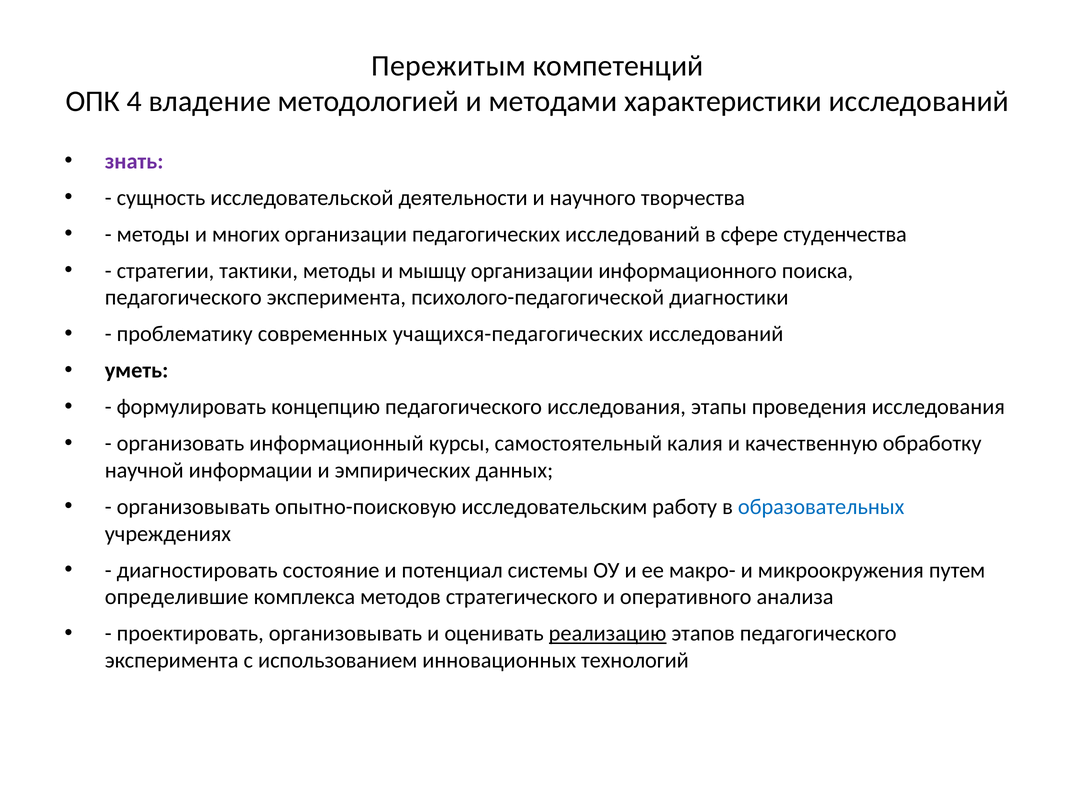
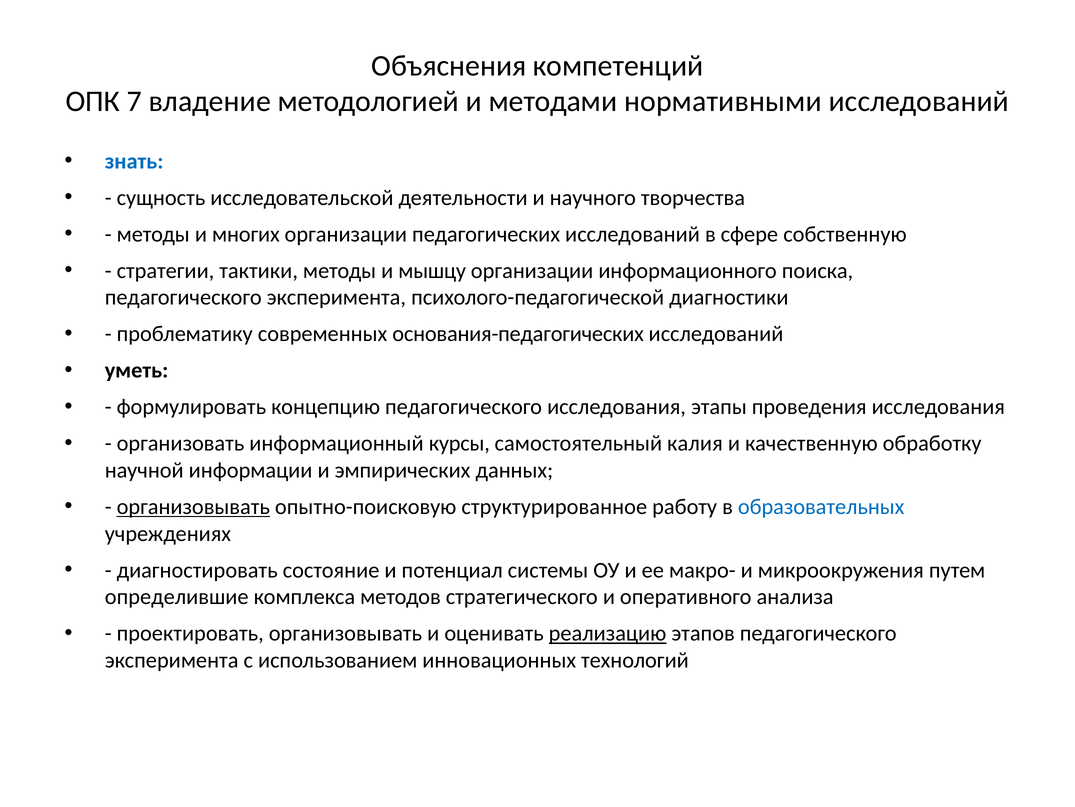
Пережитым: Пережитым -> Объяснения (449, 66)
4: 4 -> 7 (134, 102)
характеристики: характеристики -> нормативными (723, 102)
знать colour: purple -> blue (134, 161)
студенчества: студенчества -> собственную (845, 234)
учащихся-педагогических: учащихся-педагогических -> основания-педагогических (518, 334)
организовывать underline: none -> present (193, 506)
исследовательским: исследовательским -> структурированное (554, 506)
